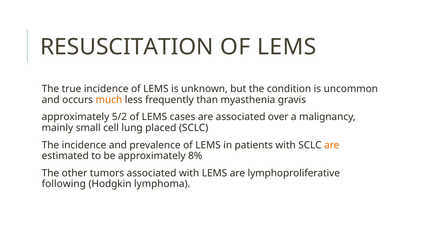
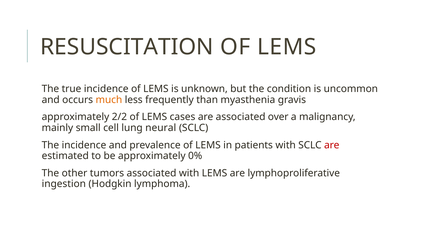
5/2: 5/2 -> 2/2 (119, 117)
placed: placed -> neural (161, 128)
are colour: orange -> red (332, 145)
8%: 8% -> 0% (195, 156)
following: following -> ingestion (64, 184)
